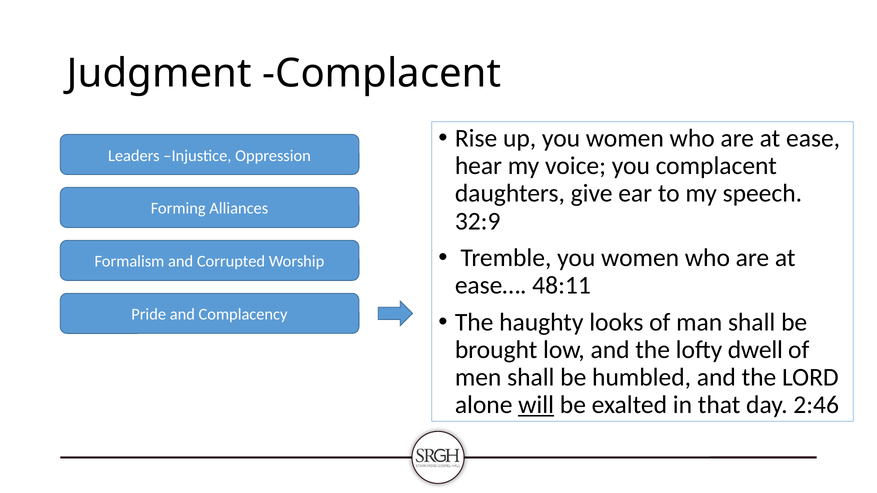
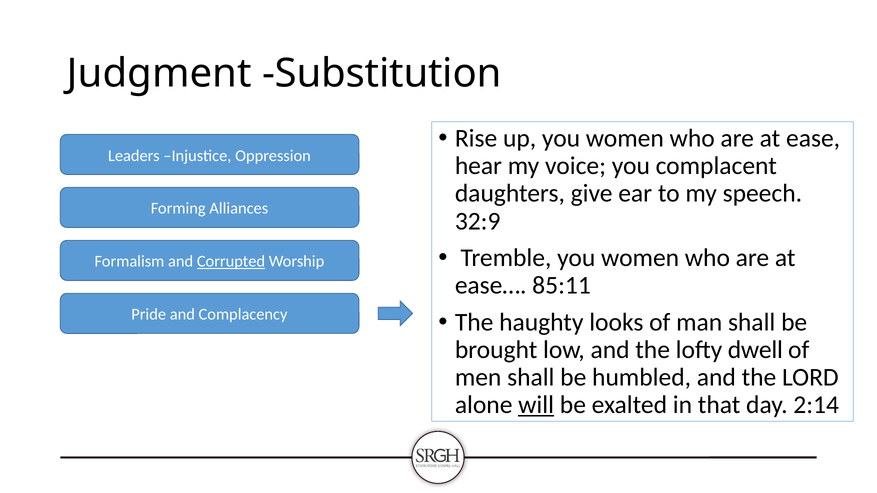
Judgment Complacent: Complacent -> Substitution (382, 74)
Corrupted underline: none -> present (231, 262)
48:11: 48:11 -> 85:11 (562, 286)
2:46: 2:46 -> 2:14 (816, 405)
